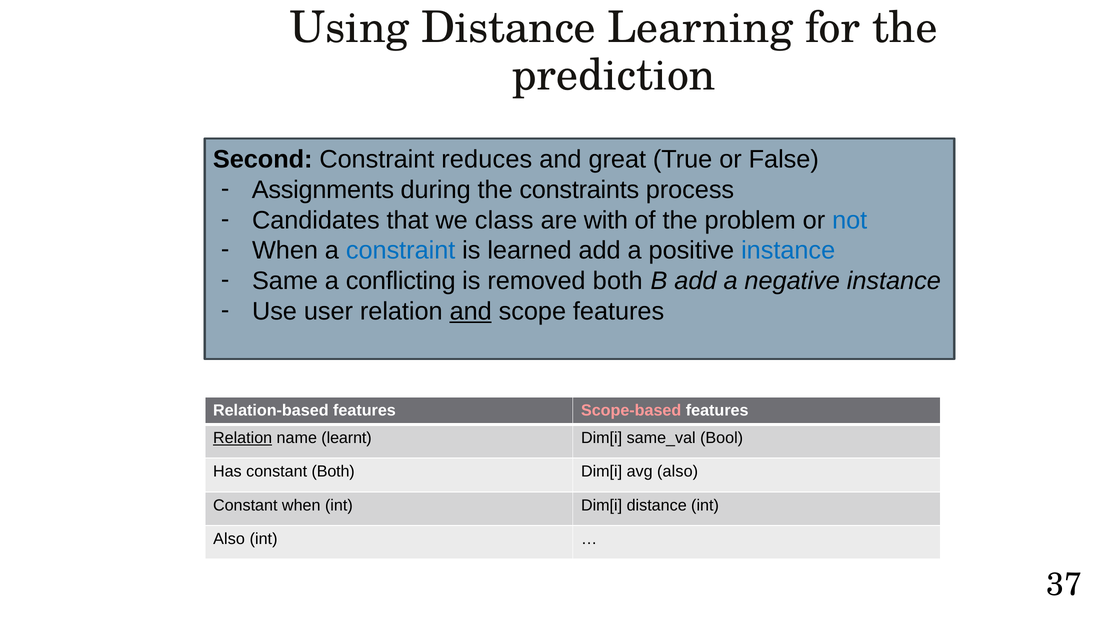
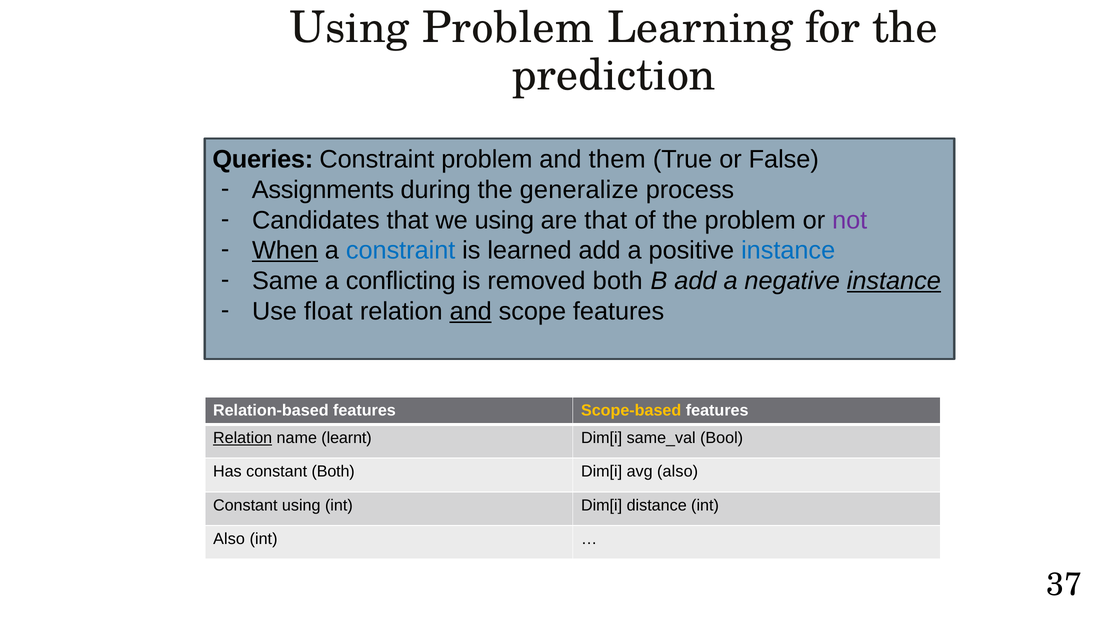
Using Distance: Distance -> Problem (508, 28)
Second: Second -> Queries (263, 159)
Constraint reduces: reduces -> problem (487, 159)
great: great -> them (617, 159)
constraints: constraints -> generalize (579, 190)
we class: class -> using (504, 220)
are with: with -> that (606, 220)
not colour: blue -> purple (850, 220)
When underline: none -> present (285, 251)
instance underline: none -> present (894, 281)
user: user -> float (328, 311)
Scope-based colour: pink -> yellow (631, 410)
Constant when: when -> using (301, 505)
